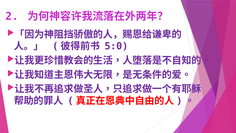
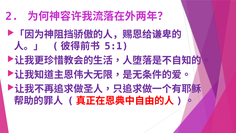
5:0: 5:0 -> 5:1 (116, 46)
